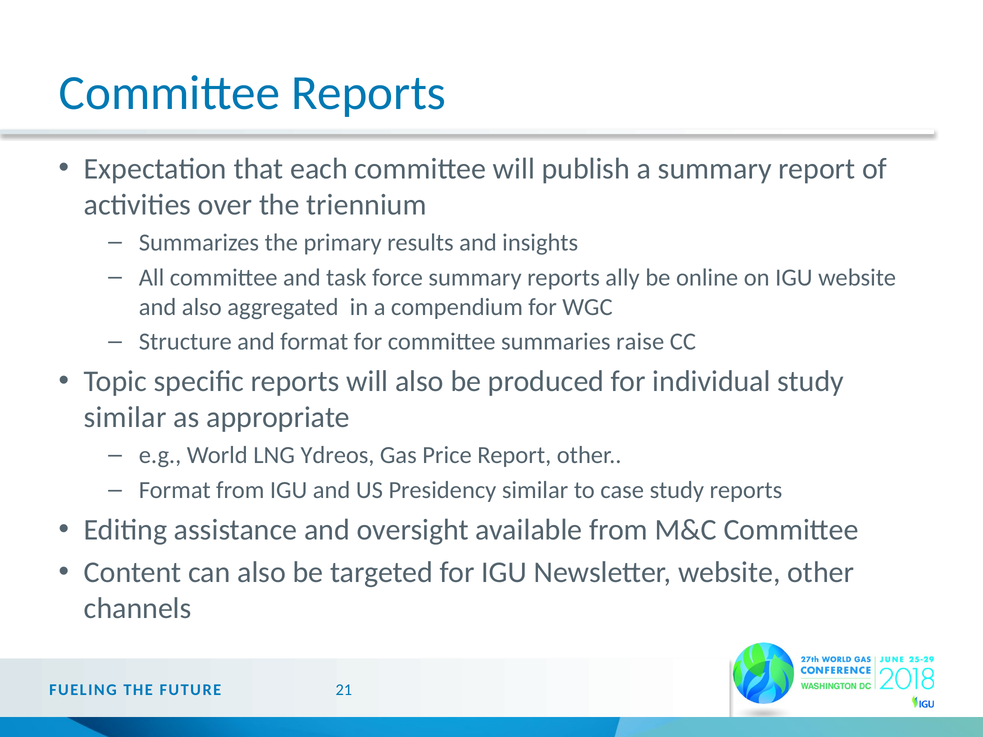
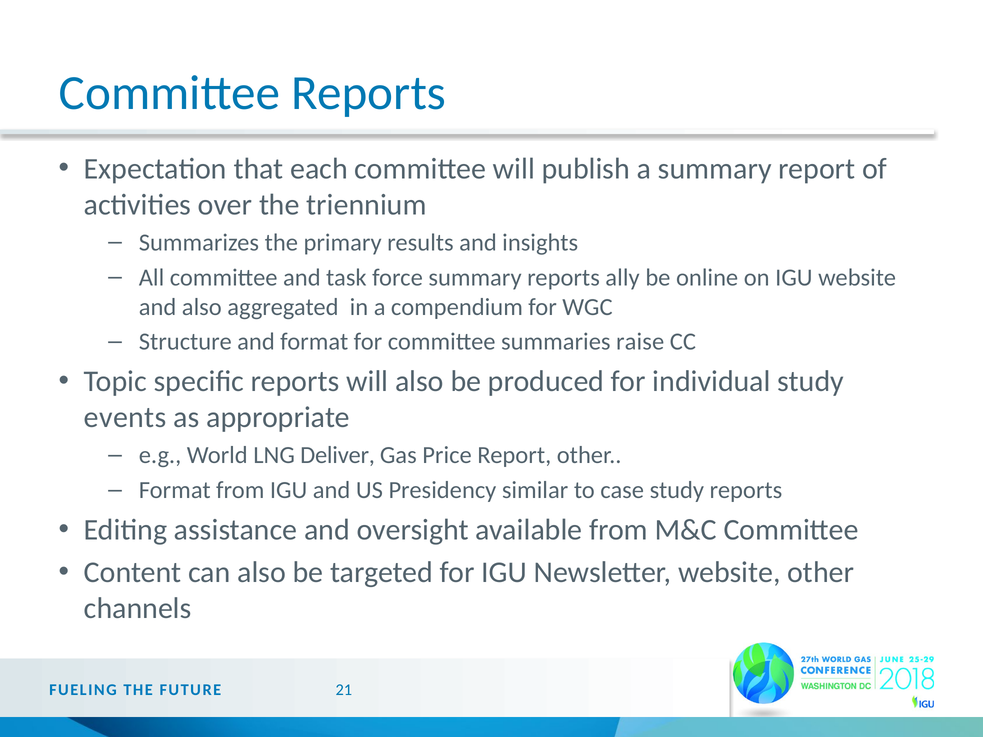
similar: similar -> events (125, 418)
Ydreos: Ydreos -> Deliver (338, 456)
